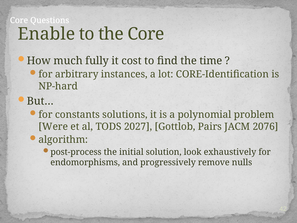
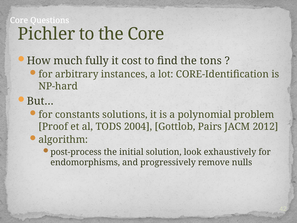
Enable: Enable -> Pichler (47, 34)
time: time -> tons (211, 61)
Were: Were -> Proof (53, 126)
2027: 2027 -> 2004 (138, 126)
2076: 2076 -> 2012 (265, 126)
